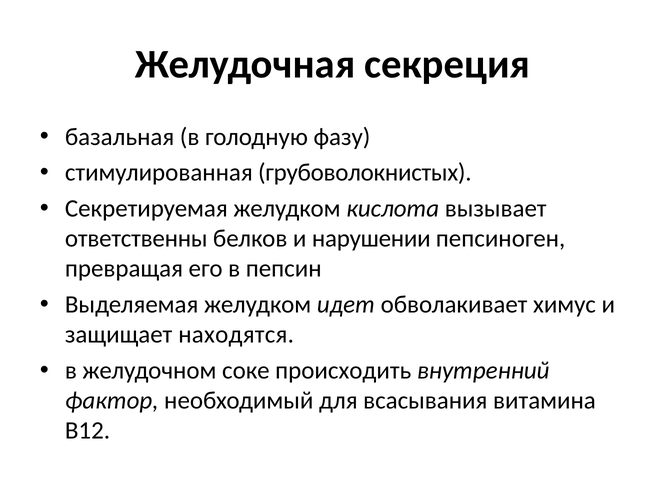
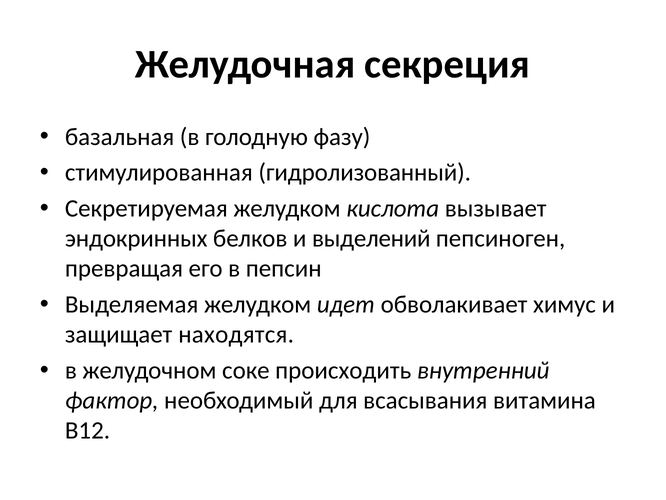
грубоволокнистых: грубоволокнистых -> гидролизованный (365, 173)
ответственны: ответственны -> эндокринных (136, 238)
нарушении: нарушении -> выделений (371, 238)
